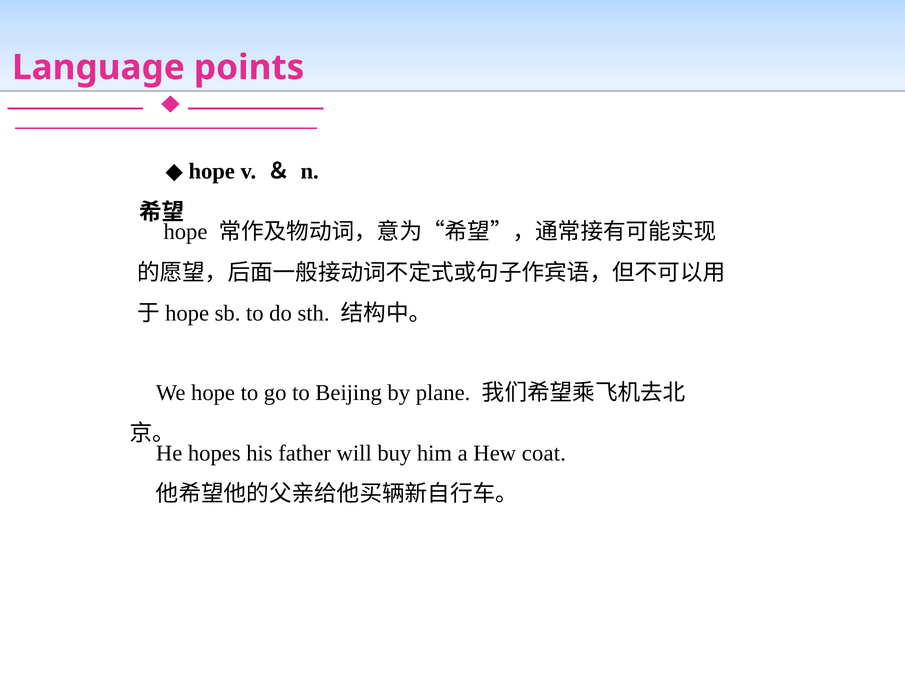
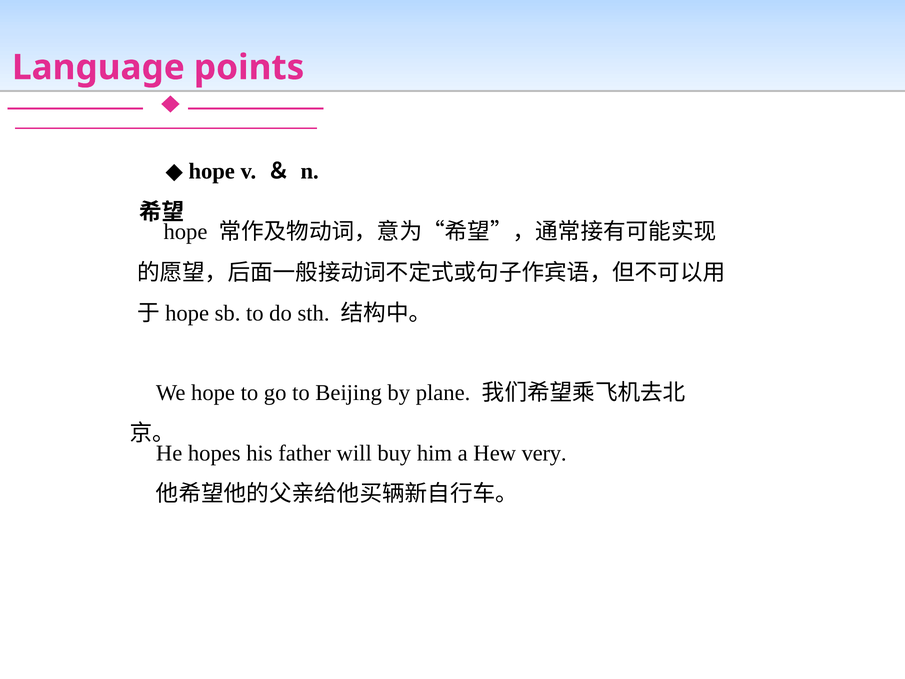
coat: coat -> very (544, 453)
